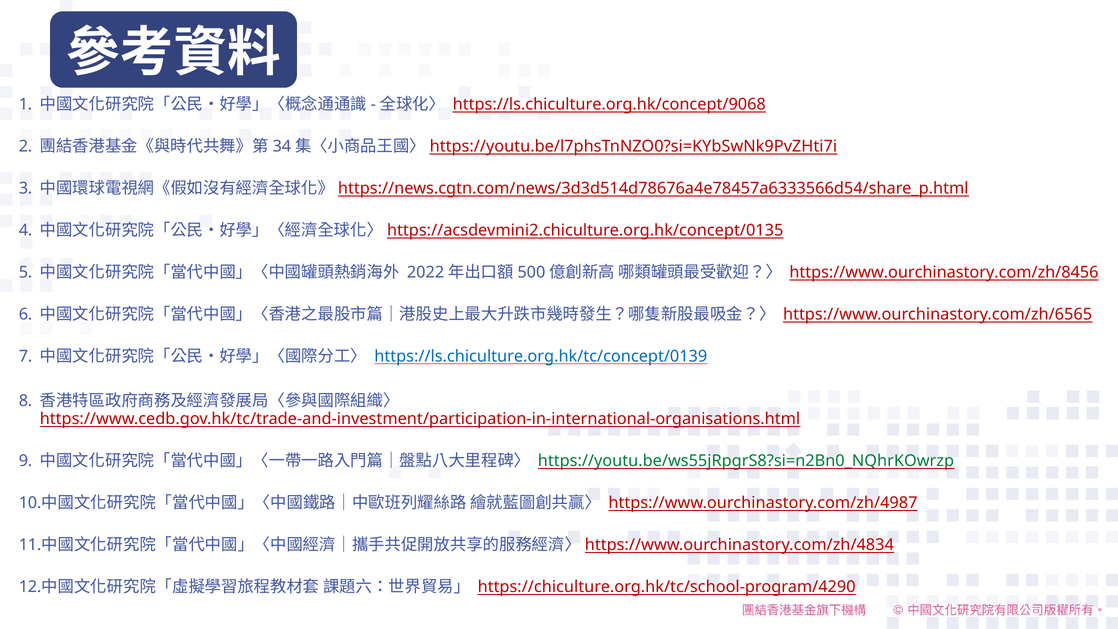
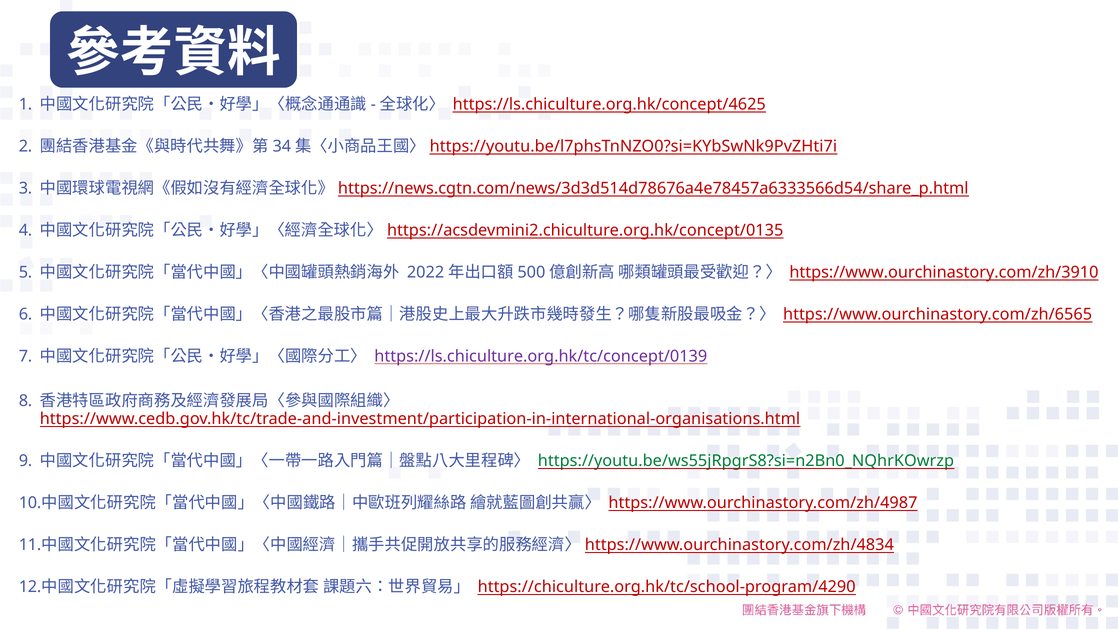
https://ls.chiculture.org.hk/concept/9068: https://ls.chiculture.org.hk/concept/9068 -> https://ls.chiculture.org.hk/concept/4625 (609, 105)
https://www.ourchinastory.com/zh/8456: https://www.ourchinastory.com/zh/8456 -> https://www.ourchinastory.com/zh/3910 (944, 272)
https://ls.chiculture.org.hk/tc/concept/0139 colour: blue -> purple (541, 356)
